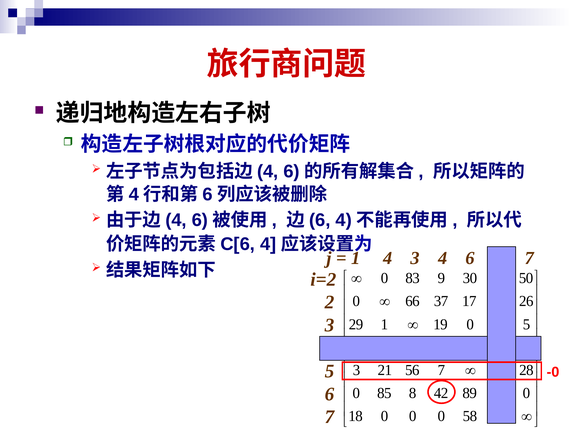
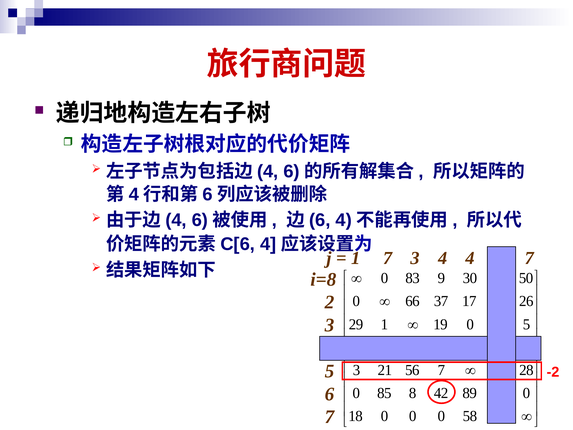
1 4: 4 -> 7 (388, 258)
4 6: 6 -> 4 (470, 258)
i=2: i=2 -> i=8 (323, 279)
-0: -0 -> -2 (553, 372)
